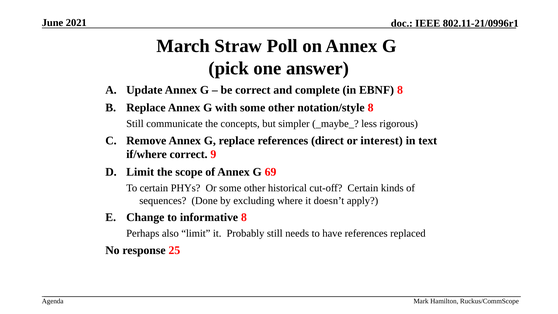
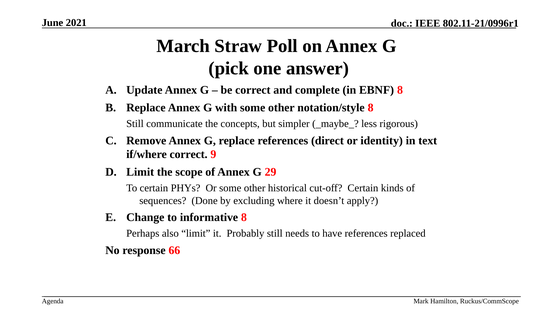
interest: interest -> identity (382, 140)
69: 69 -> 29 (271, 172)
25: 25 -> 66 (174, 250)
